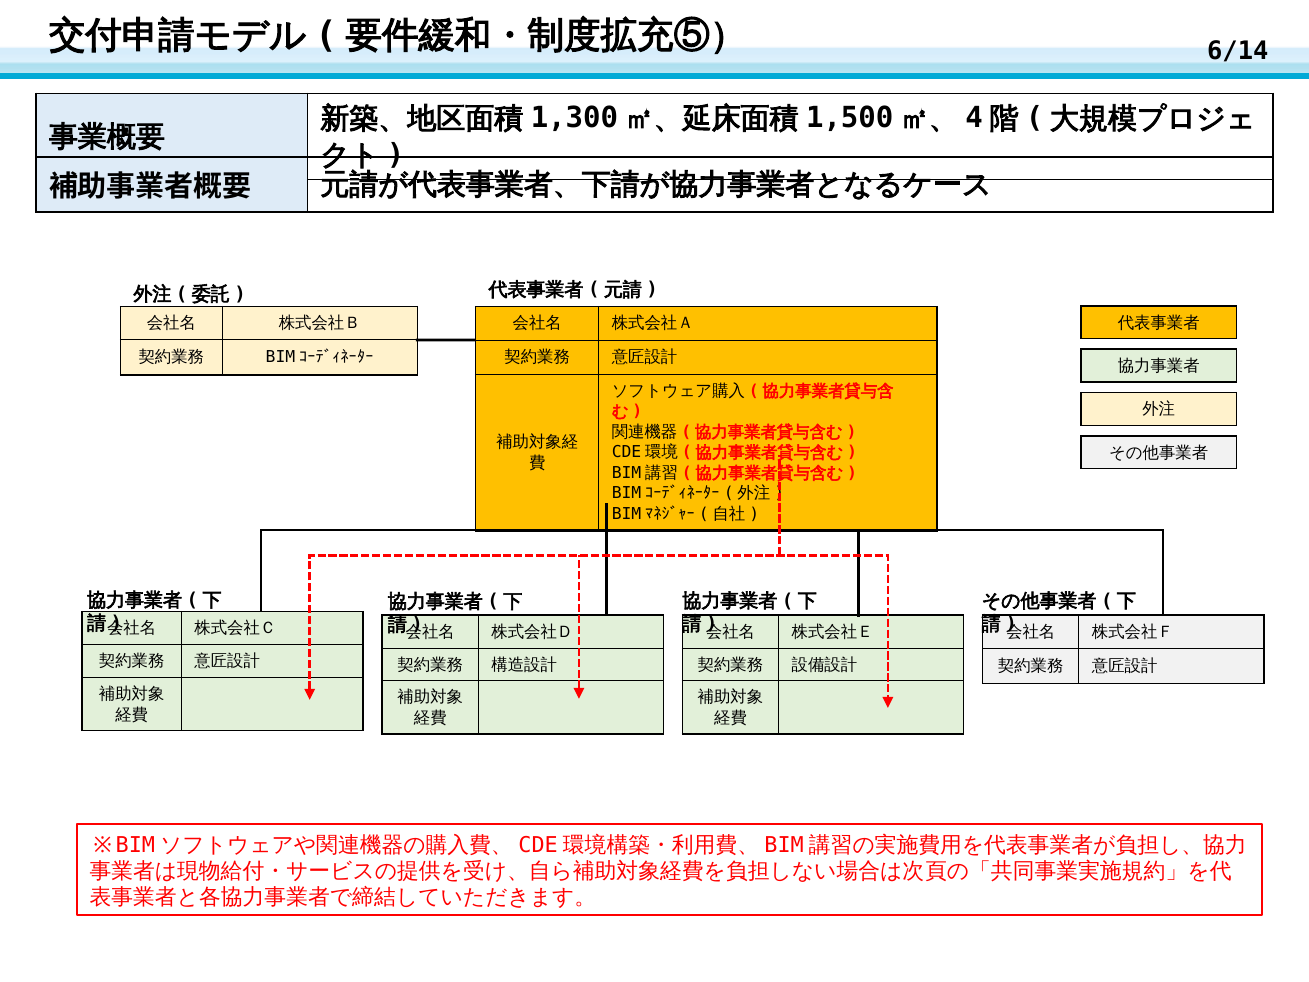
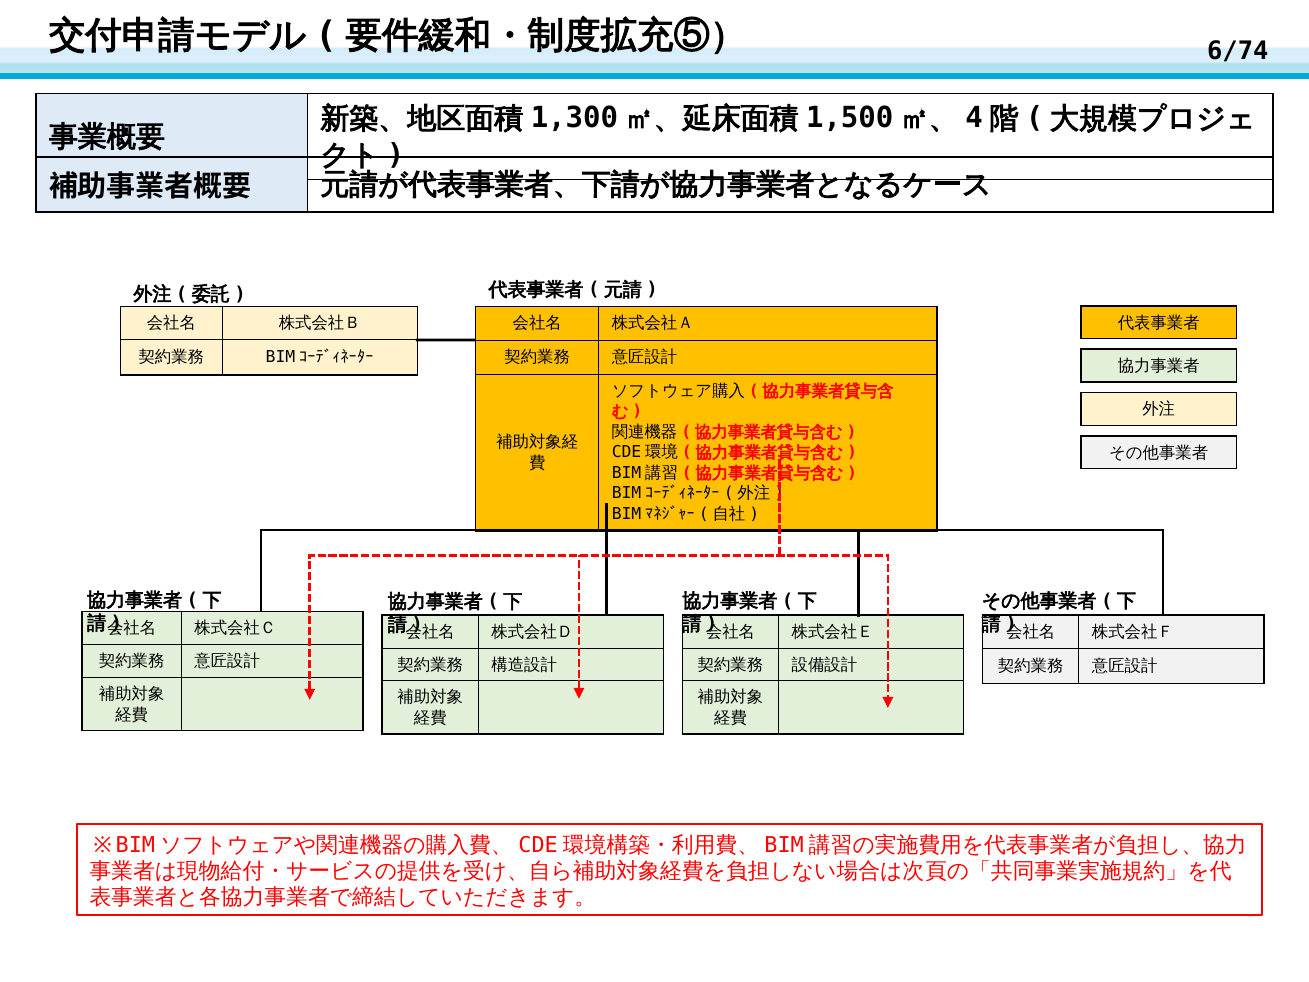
6/14: 6/14 -> 6/74 (1238, 51)
